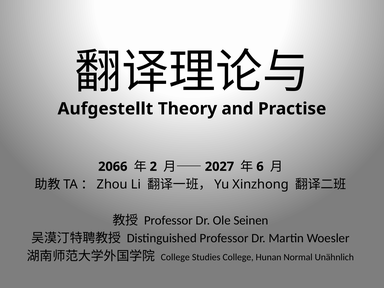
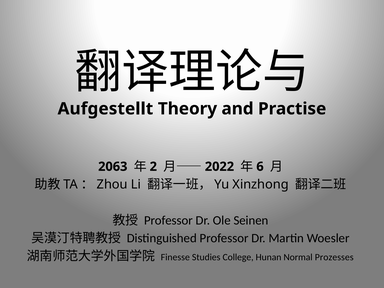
2066: 2066 -> 2063 (113, 167)
2027: 2027 -> 2022 (219, 167)
College: College -> Finesse (175, 257)
Unähnlich: Unähnlich -> Prozesses (334, 257)
